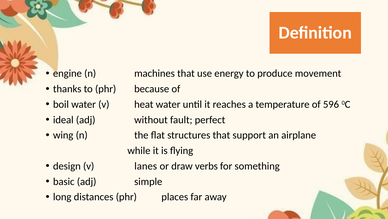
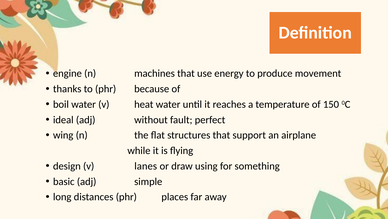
596: 596 -> 150 (331, 104)
verbs: verbs -> using (206, 166)
